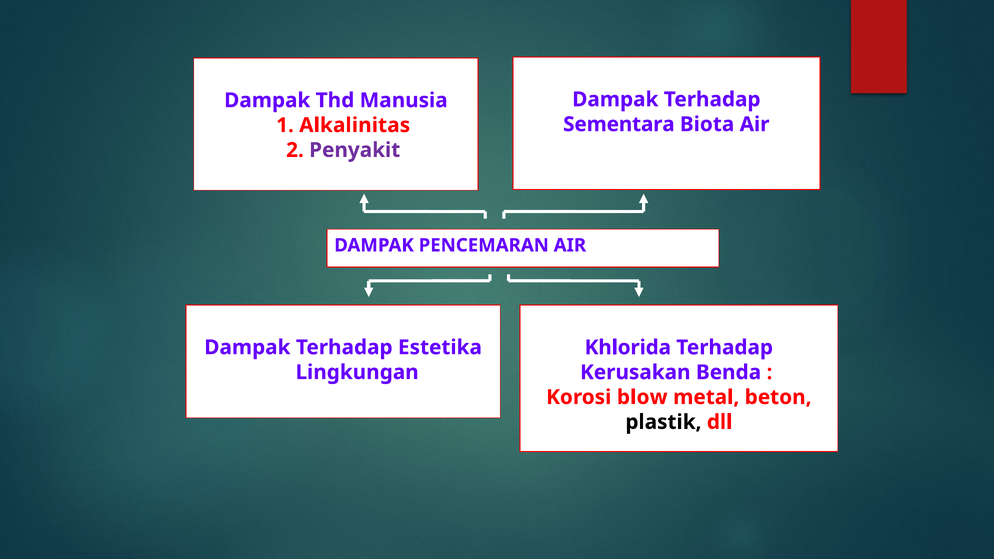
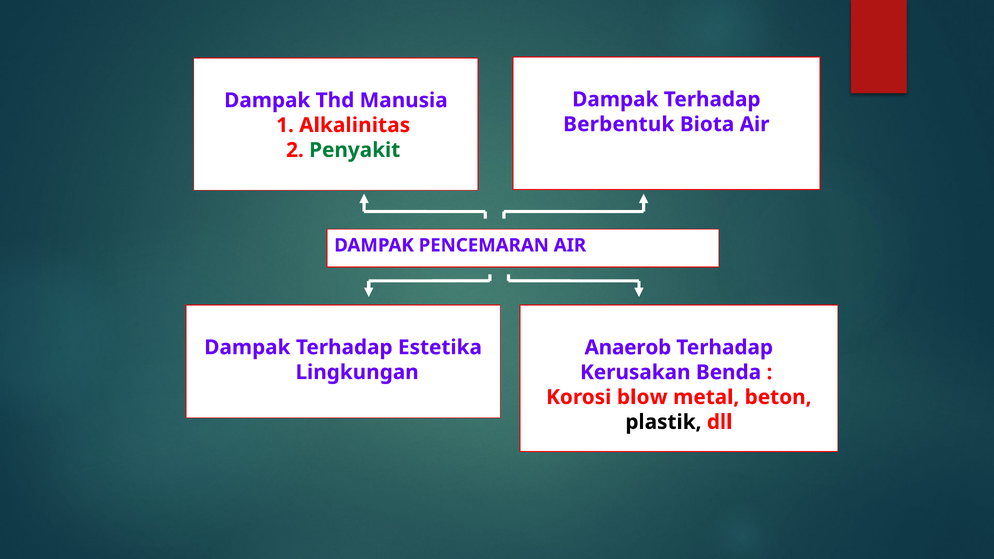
Sementara: Sementara -> Berbentuk (619, 124)
Penyakit colour: purple -> green (355, 150)
Khlorida: Khlorida -> Anaerob (628, 348)
